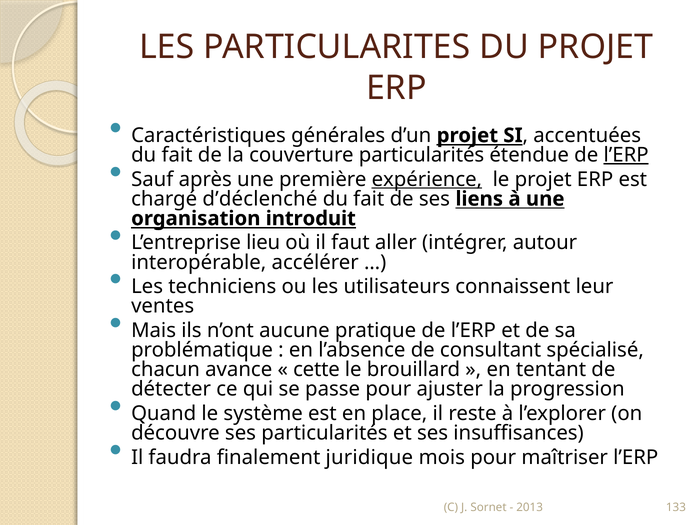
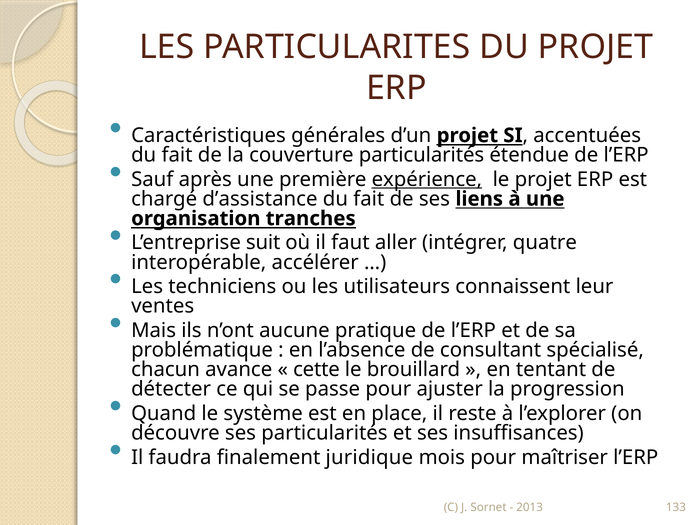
l’ERP underline: present -> none (626, 155)
d’déclenché: d’déclenché -> d’assistance (260, 199)
introduit: introduit -> tranches (311, 218)
lieu: lieu -> suit (263, 242)
autour: autour -> quatre (545, 242)
